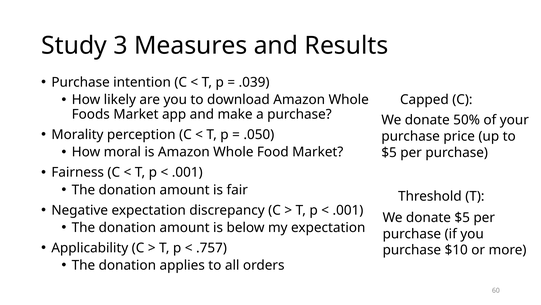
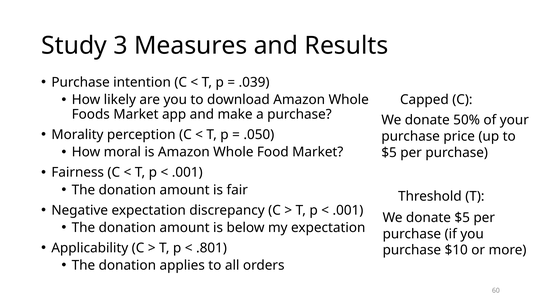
.757: .757 -> .801 (211, 247)
